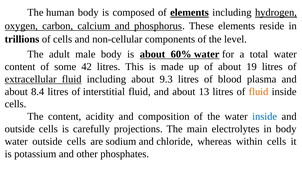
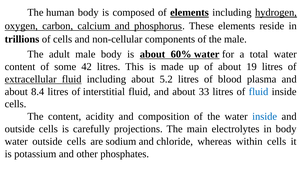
the level: level -> male (235, 39)
9.3: 9.3 -> 5.2 (166, 79)
13: 13 -> 33 (204, 92)
fluid colour: orange -> blue (259, 92)
